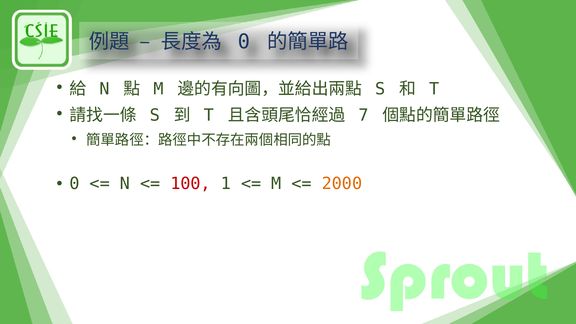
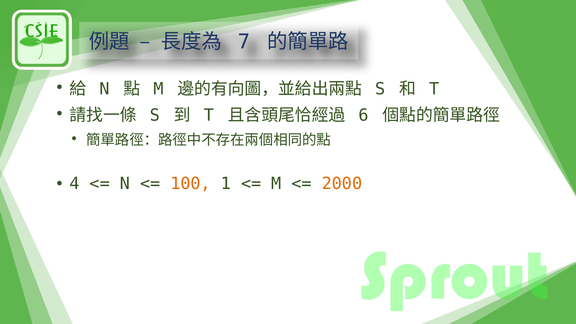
0: 0 -> 7 (244, 42)
7: 7 -> 6 (364, 115)
0: 0 -> 4 (75, 184)
100 colour: red -> orange (191, 184)
